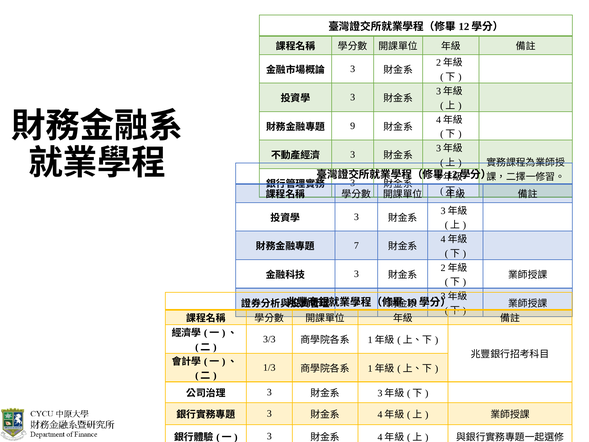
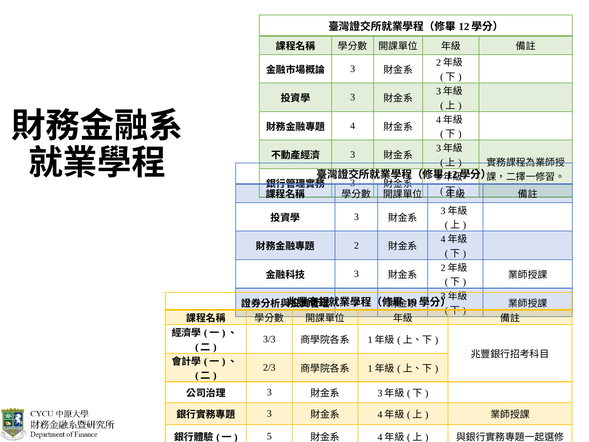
9: 9 -> 4 (353, 126)
7: 7 -> 2 (356, 245)
1/3: 1/3 -> 2/3 (269, 367)
3: 3 -> 5 (269, 436)
